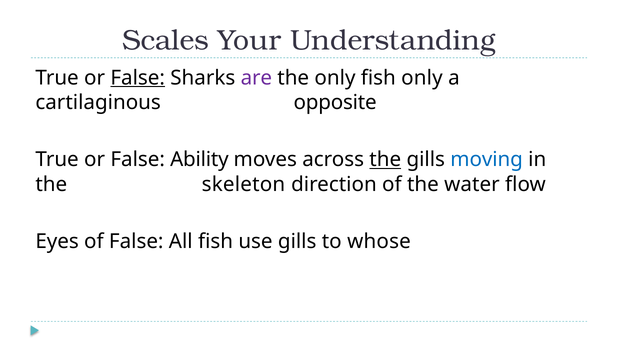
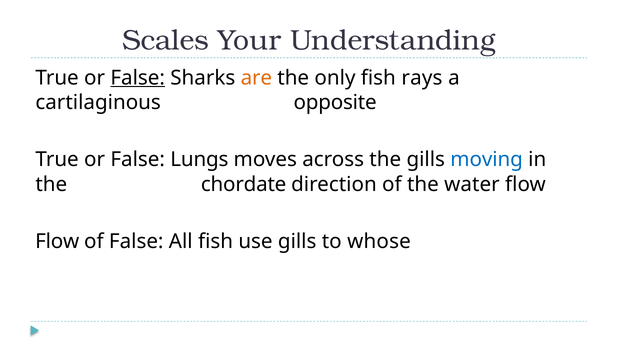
are colour: purple -> orange (256, 78)
fish only: only -> rays (422, 78)
Ability: Ability -> Lungs (199, 160)
the underline: present -> none (385, 160)
skeleton: skeleton -> chordate (244, 185)
Eyes: Eyes -> Flow (57, 242)
